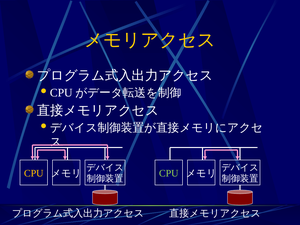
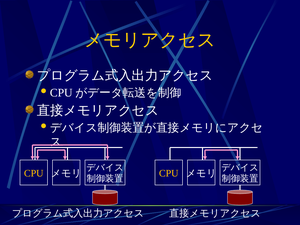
CPU colour: light green -> yellow (169, 173)
